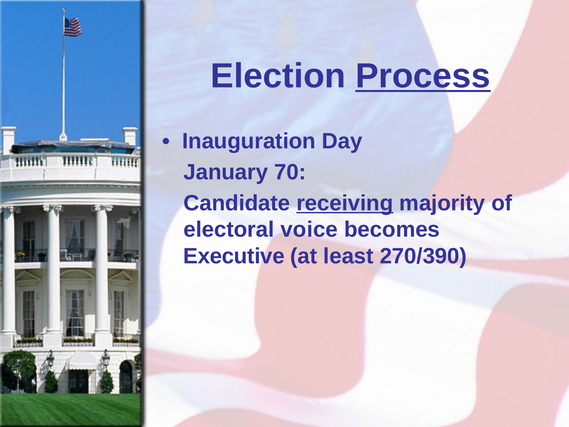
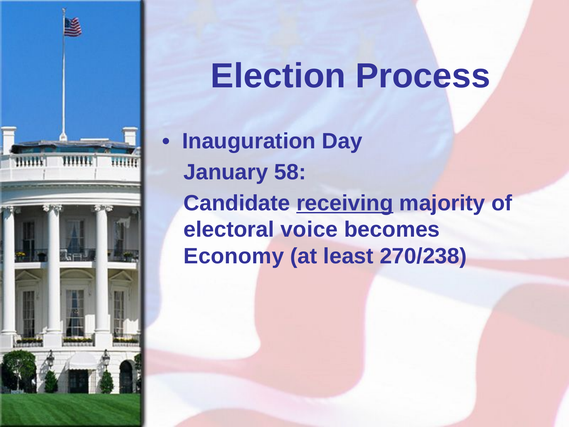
Process underline: present -> none (423, 76)
70: 70 -> 58 (290, 172)
Executive: Executive -> Economy (234, 256)
270/390: 270/390 -> 270/238 (423, 256)
